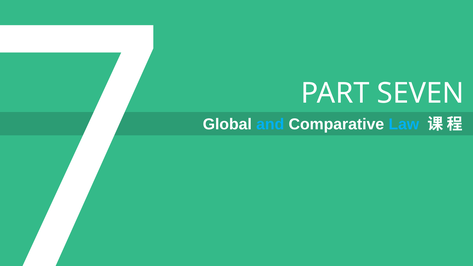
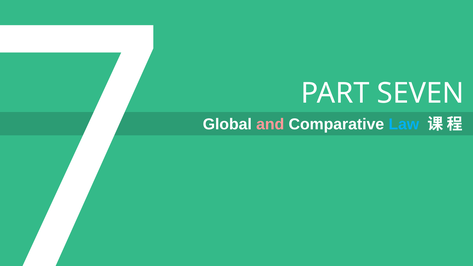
and colour: light blue -> pink (270, 124)
